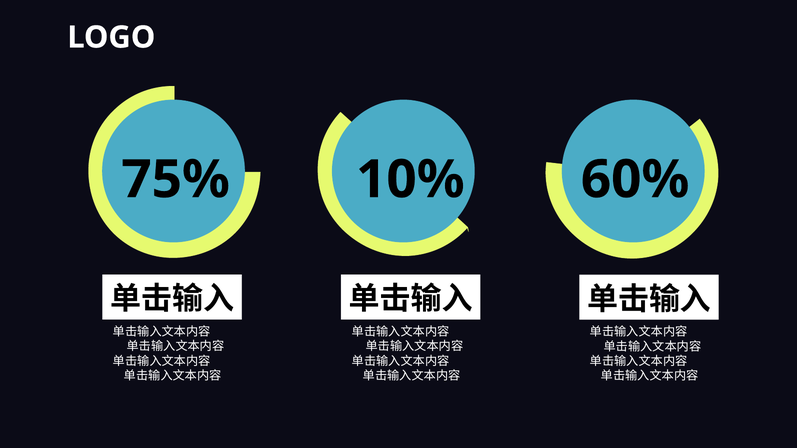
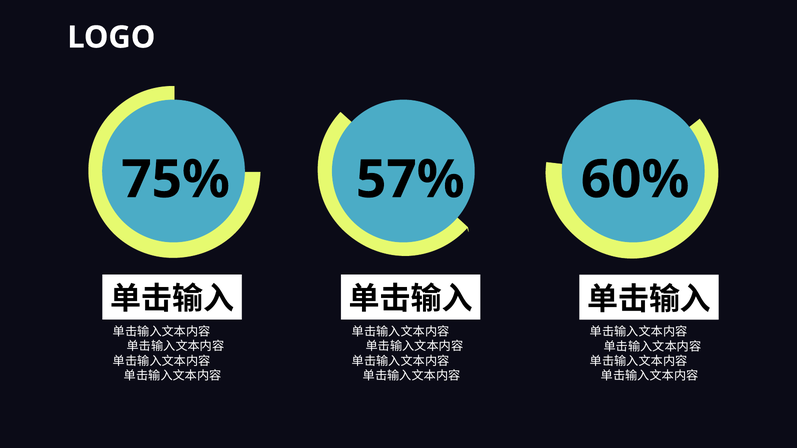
10%: 10% -> 57% (410, 180)
